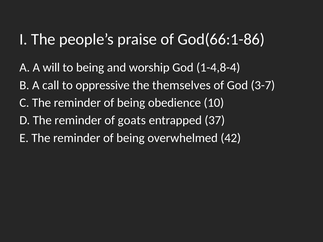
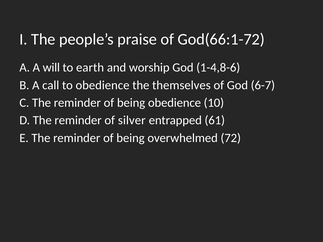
God(66:1-86: God(66:1-86 -> God(66:1-72 (221, 39)
to being: being -> earth (90, 68)
1-4,8-4: 1-4,8-4 -> 1-4,8-6 (218, 68)
to oppressive: oppressive -> obedience (102, 85)
3-7: 3-7 -> 6-7 (263, 85)
goats: goats -> silver (132, 120)
37: 37 -> 61 (215, 120)
42: 42 -> 72 (231, 138)
